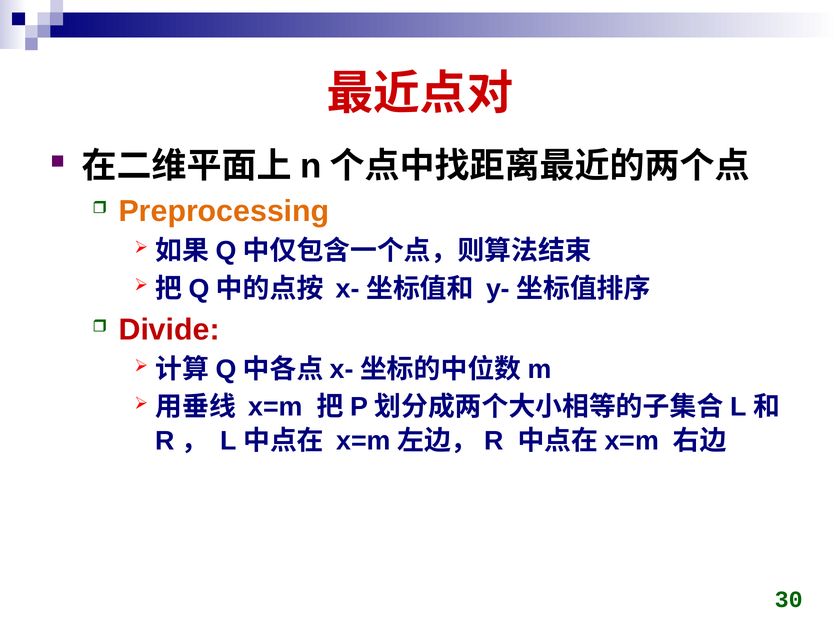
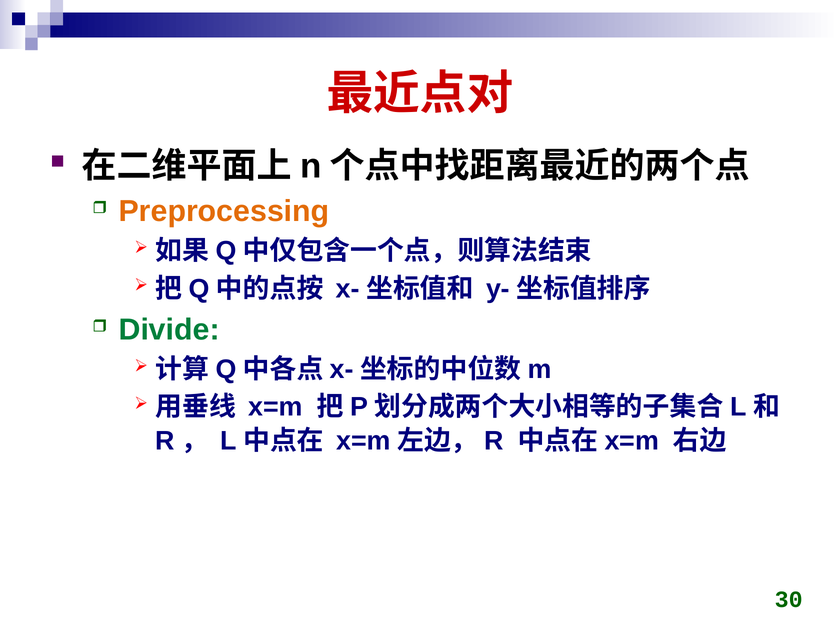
Divide colour: red -> green (169, 330)
